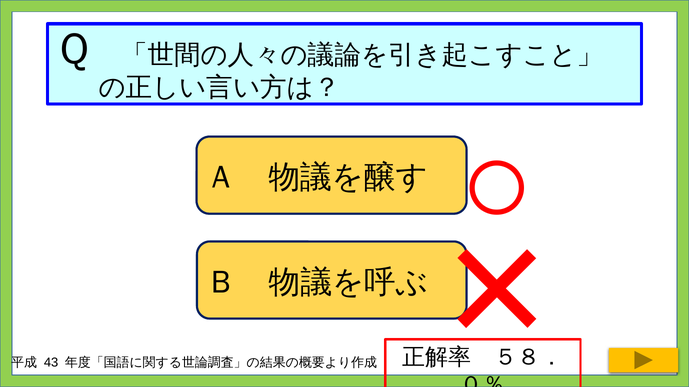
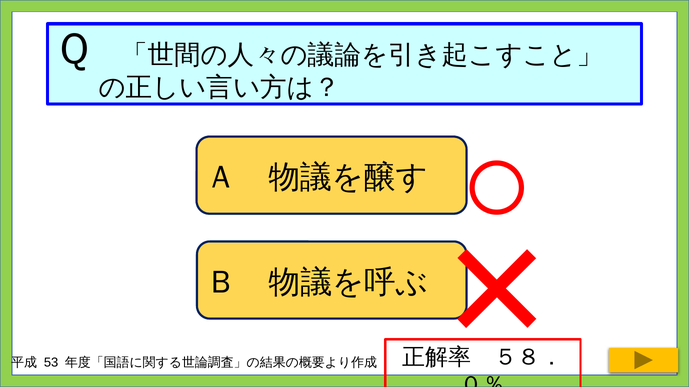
43: 43 -> 53 (51, 363)
